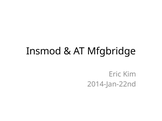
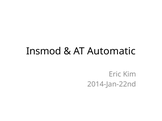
Mfgbridge: Mfgbridge -> Automatic (111, 51)
